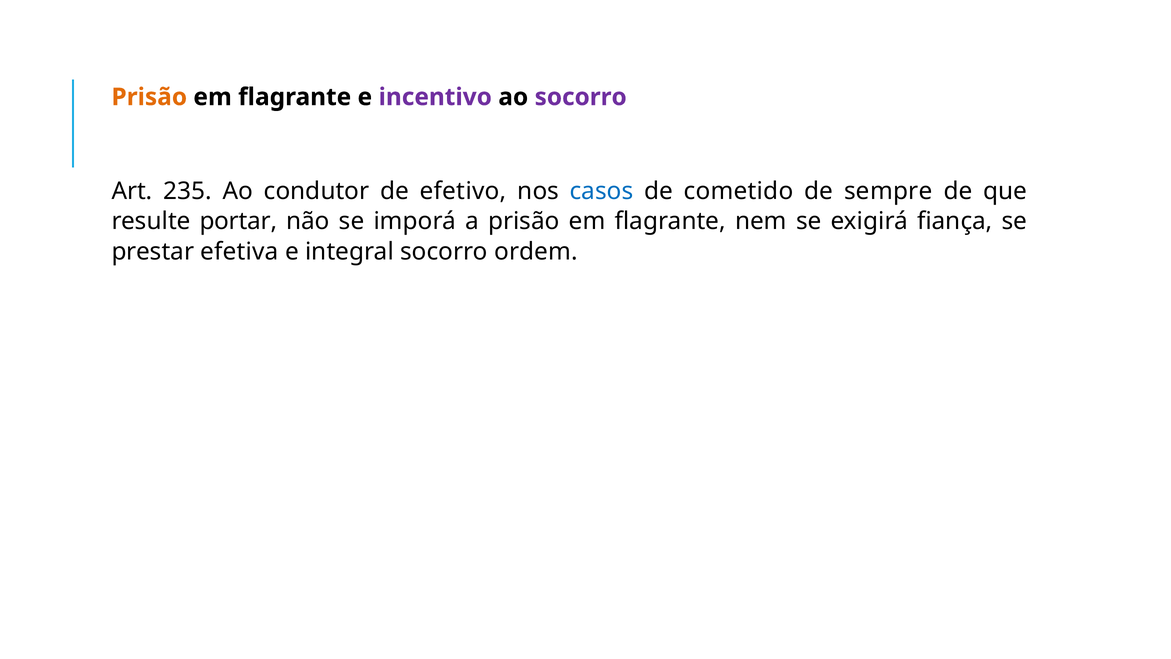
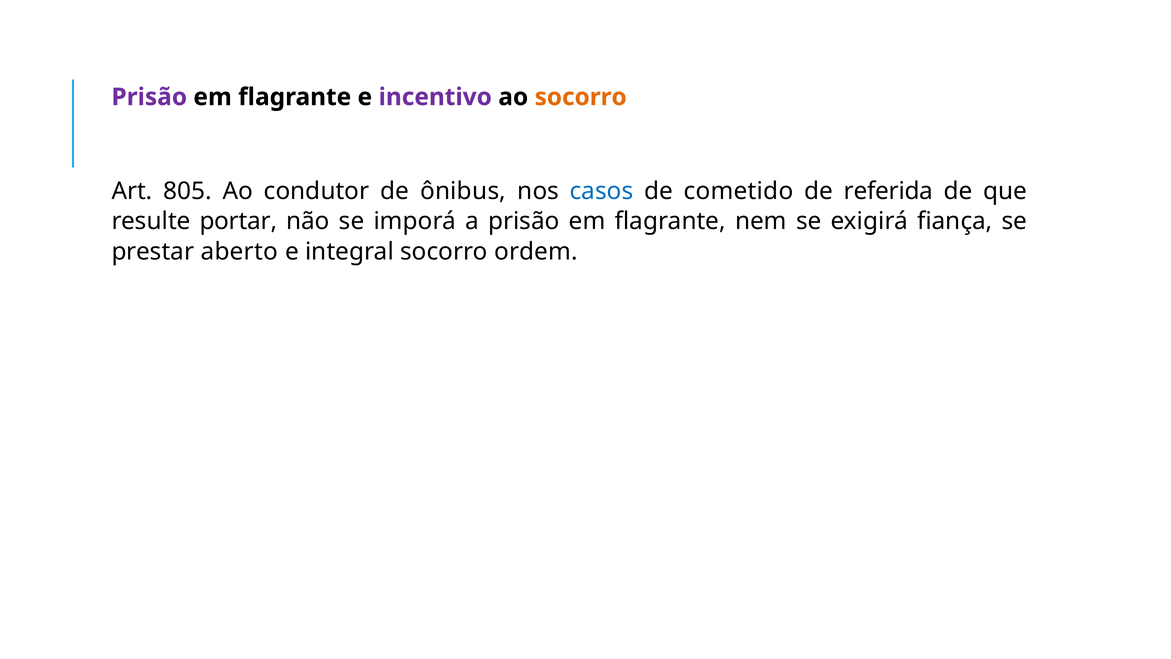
Prisão colour: orange -> purple (149, 97)
socorro colour: purple -> orange (581, 97)
235: 235 -> 805 (188, 191)
efetivo: efetivo -> ônibus (463, 191)
sempre: sempre -> referida (888, 191)
efetiva: efetiva -> aberto (239, 251)
